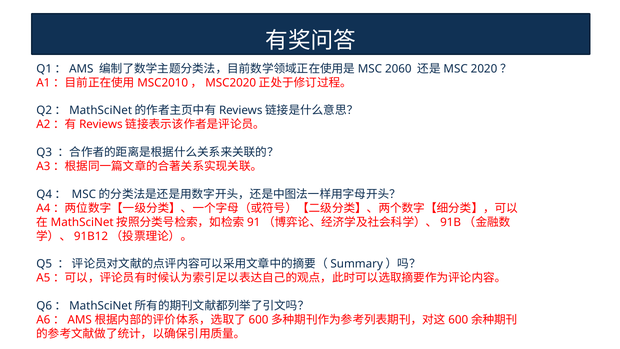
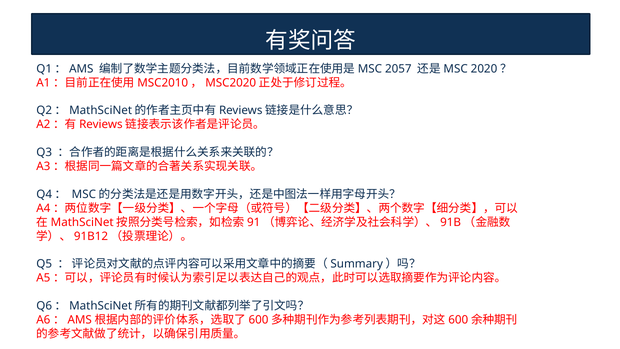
2060: 2060 -> 2057 (398, 69)
